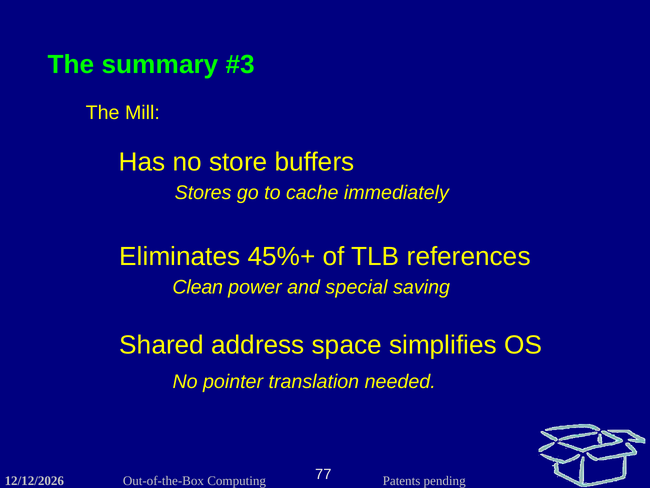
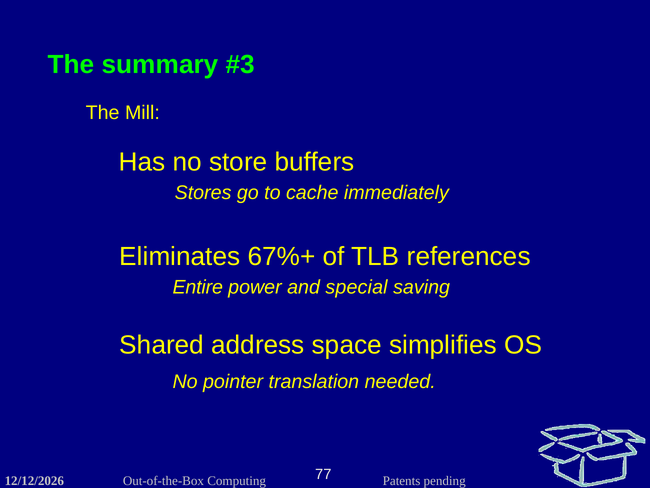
45%+: 45%+ -> 67%+ (282, 256)
Clean: Clean -> Entire (198, 287)
